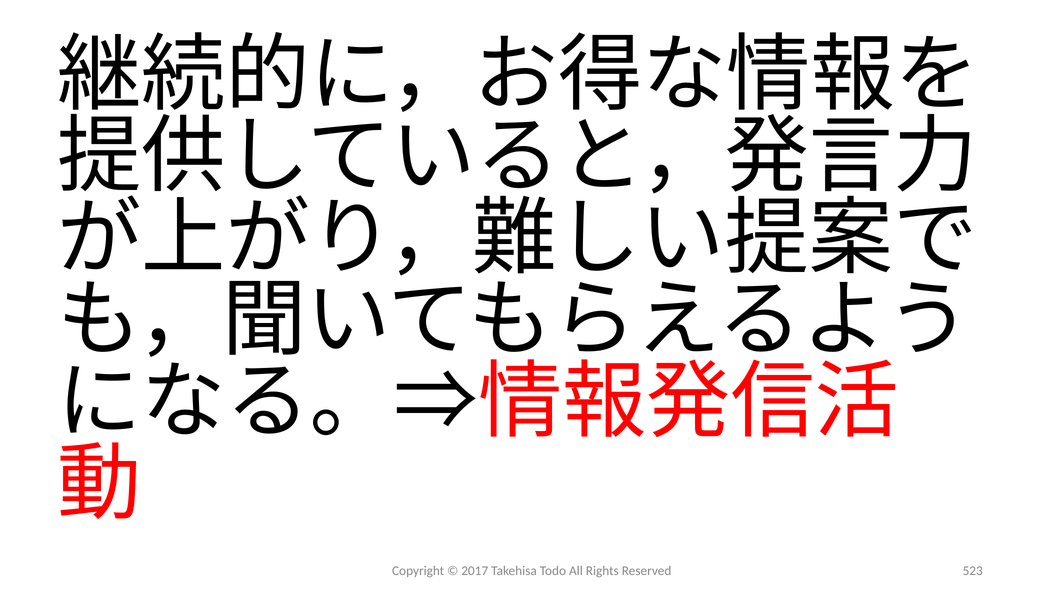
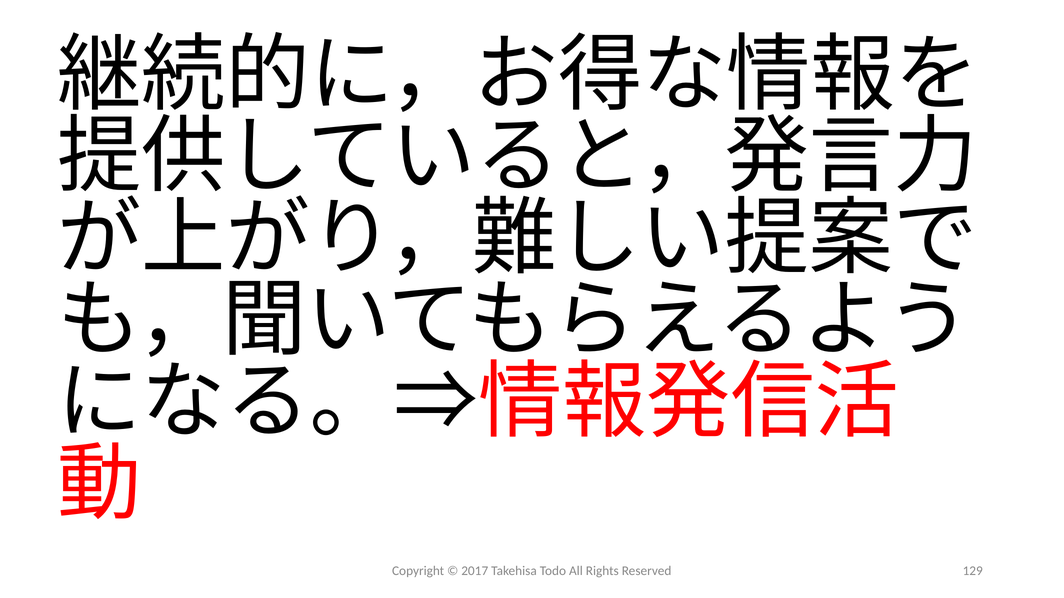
523: 523 -> 129 (973, 571)
